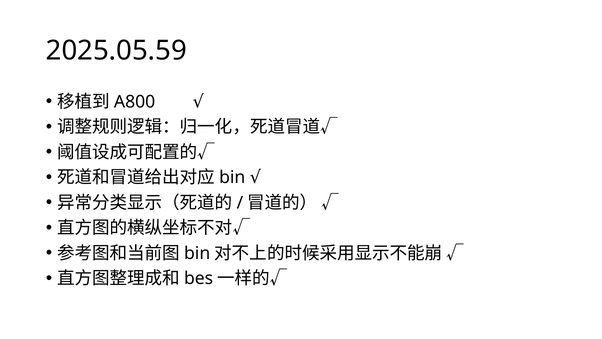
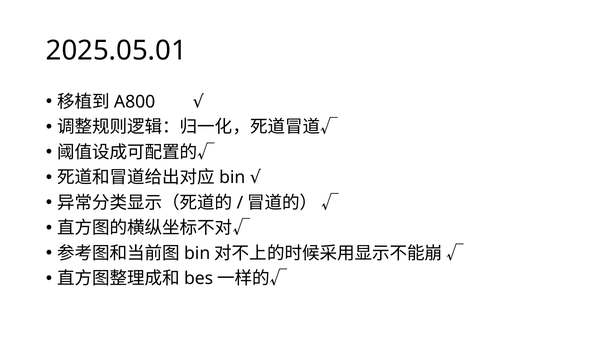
2025.05.59: 2025.05.59 -> 2025.05.01 (116, 51)
